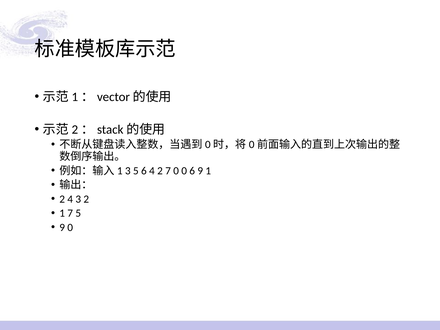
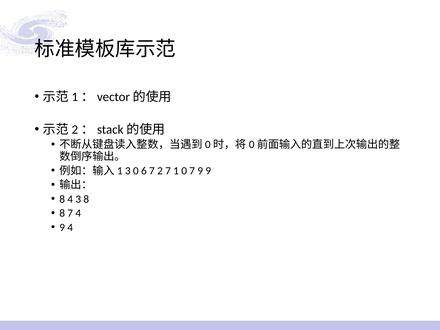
3 5: 5 -> 0 (136, 171)
6 4: 4 -> 7 (152, 171)
7 0: 0 -> 1 (176, 171)
0 6: 6 -> 7 (192, 171)
9 1: 1 -> 9 (208, 171)
2: 2 -> 8 (62, 199)
3 2: 2 -> 8 (86, 199)
1: 1 -> 8 (62, 213)
7 5: 5 -> 4 (78, 213)
9 0: 0 -> 4 (70, 227)
